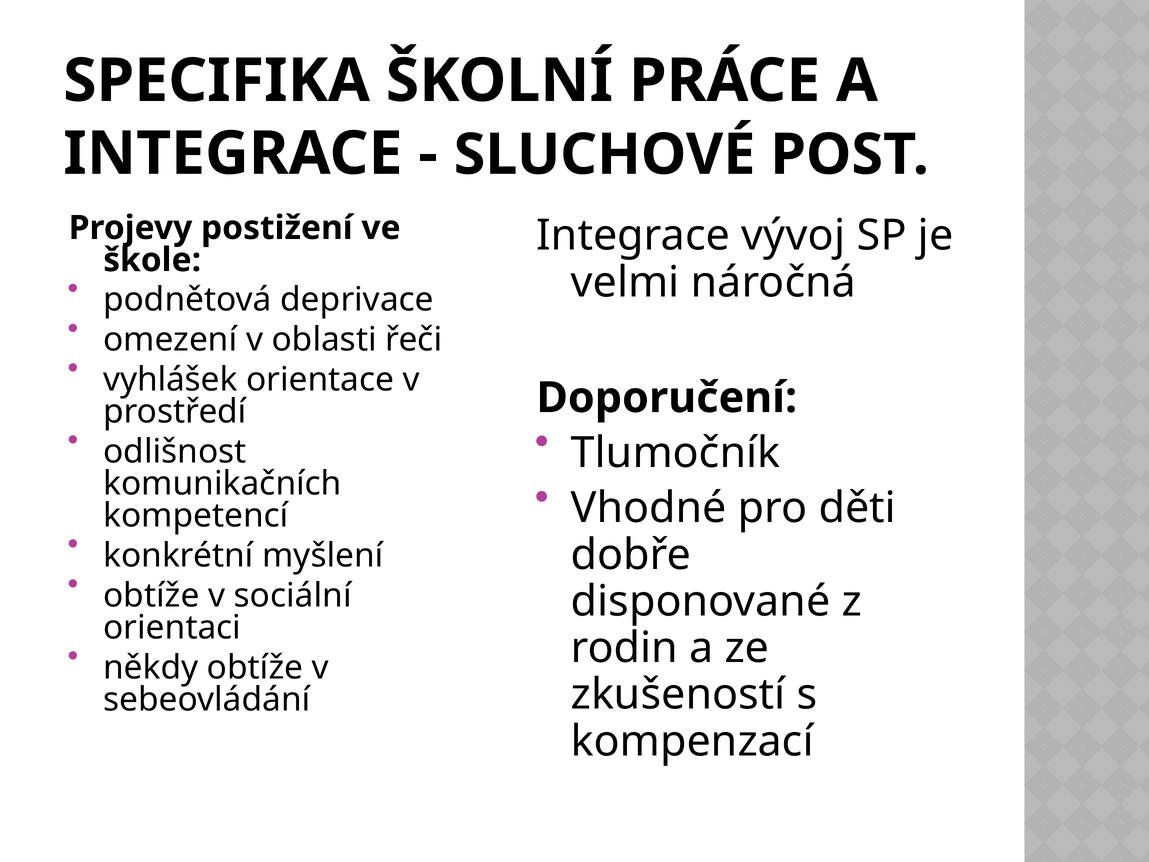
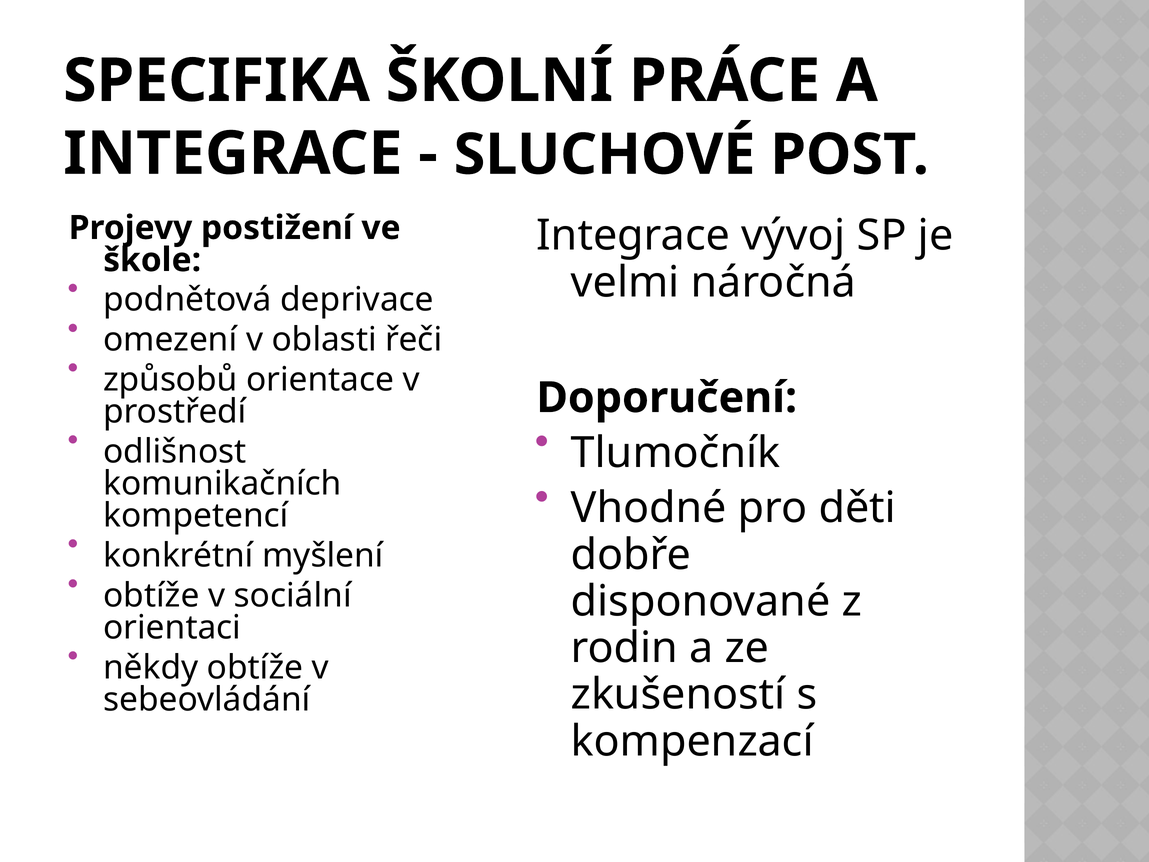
vyhlášek: vyhlášek -> způsobů (170, 379)
